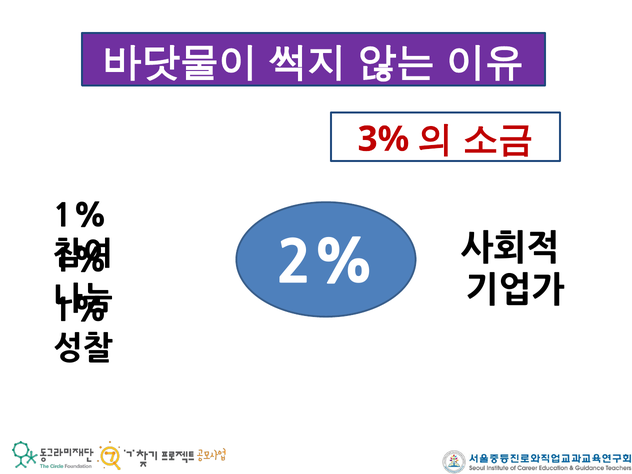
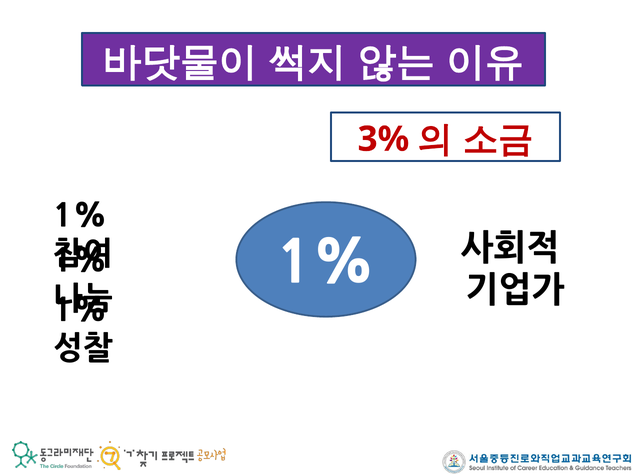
2%: 2% -> 1% (326, 263)
